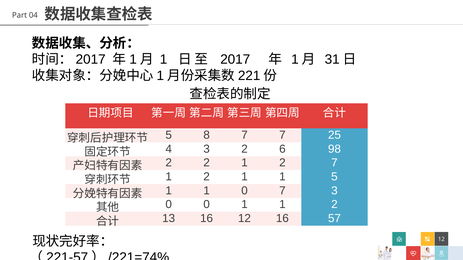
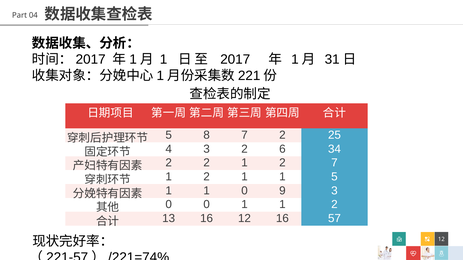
7 7: 7 -> 2 (282, 135)
98: 98 -> 34 (334, 149)
0 7: 7 -> 9 (282, 191)
